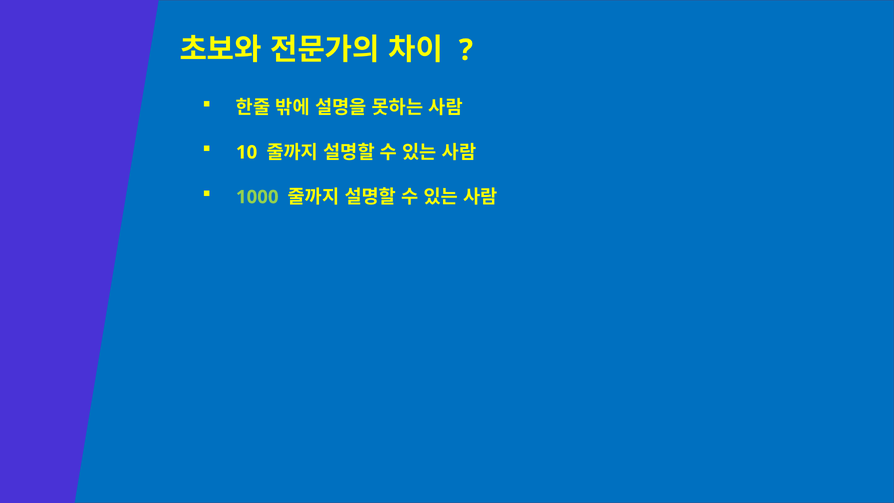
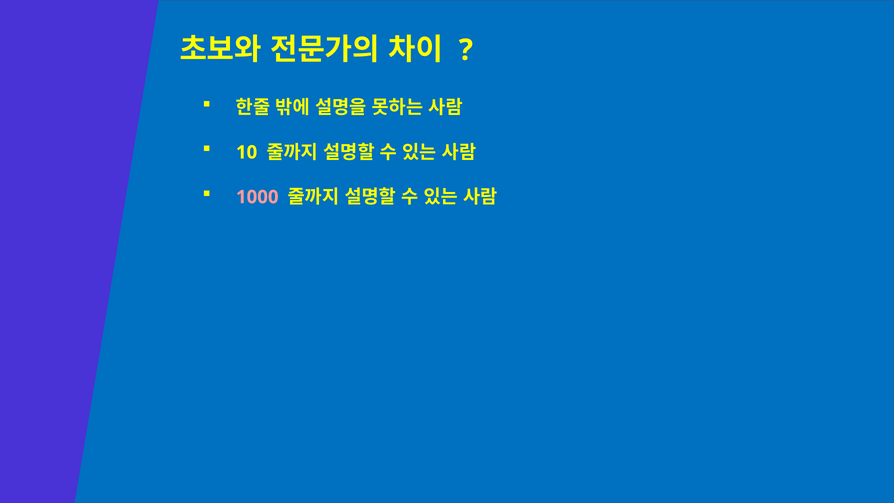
1000 colour: light green -> pink (257, 197)
